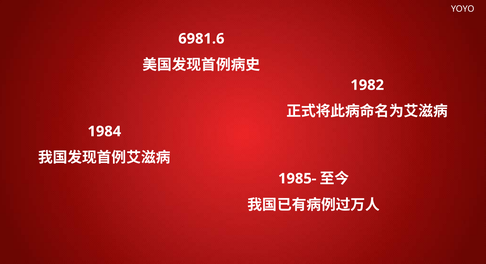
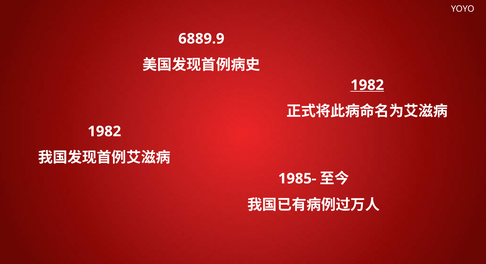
6981.6: 6981.6 -> 6889.9 (201, 39)
1982 underline: none -> present (367, 85)
1984: 1984 -> 1982 (104, 132)
